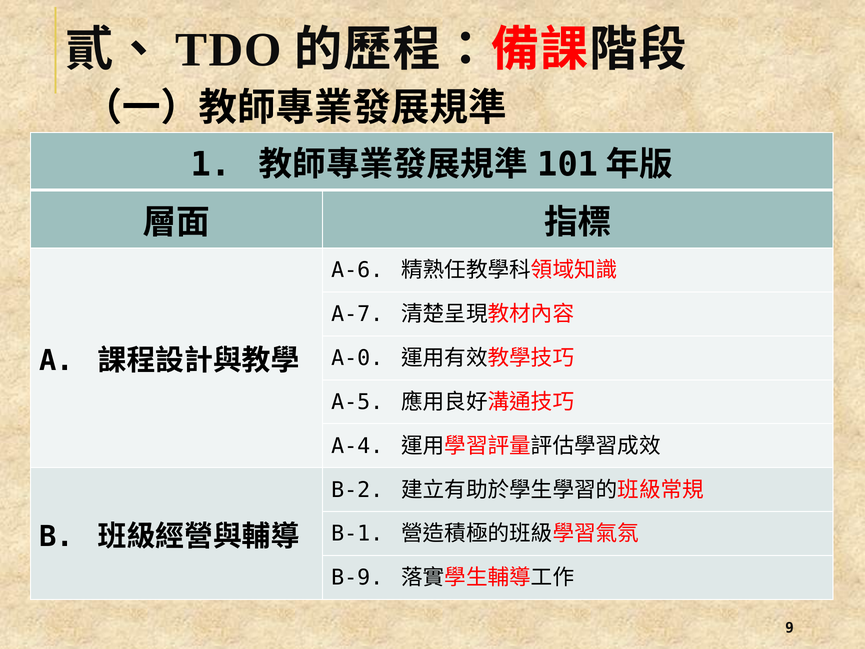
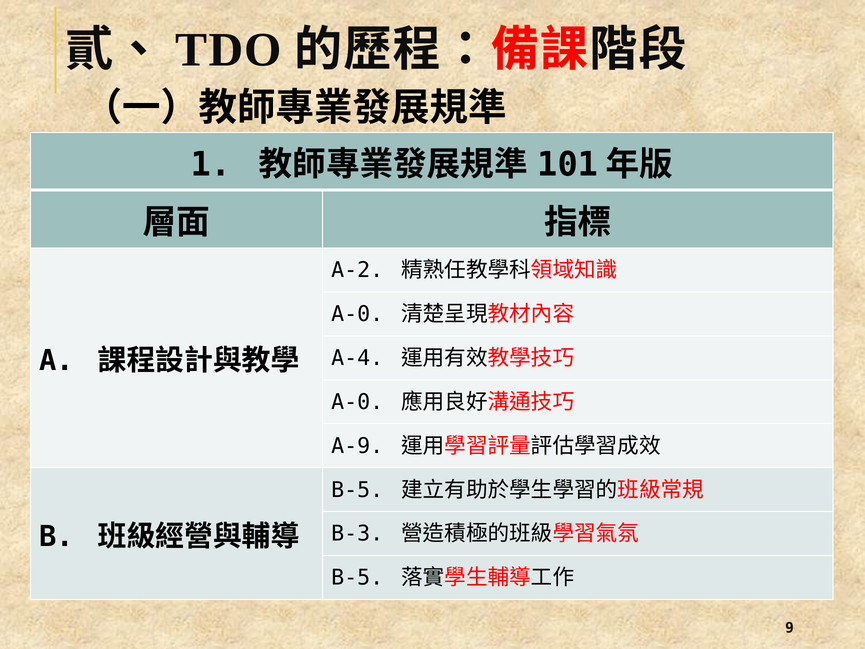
A-6: A-6 -> A-2 (357, 270)
A-7: A-7 -> A-0 (357, 314)
A-0: A-0 -> A-4 (357, 358)
A-5: A-5 -> A-0 (357, 402)
A-4: A-4 -> A-9 (357, 446)
B-2: B-2 -> B-5 (357, 490)
B-1: B-1 -> B-3 (357, 534)
B-9: B-9 -> B-5 (357, 578)
